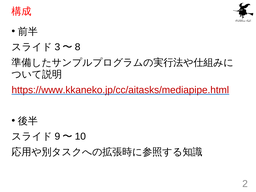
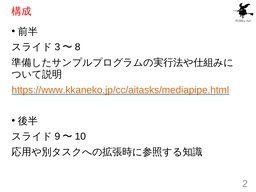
https://www.kkaneko.jp/cc/aitasks/mediapipe.html colour: red -> orange (120, 90)
